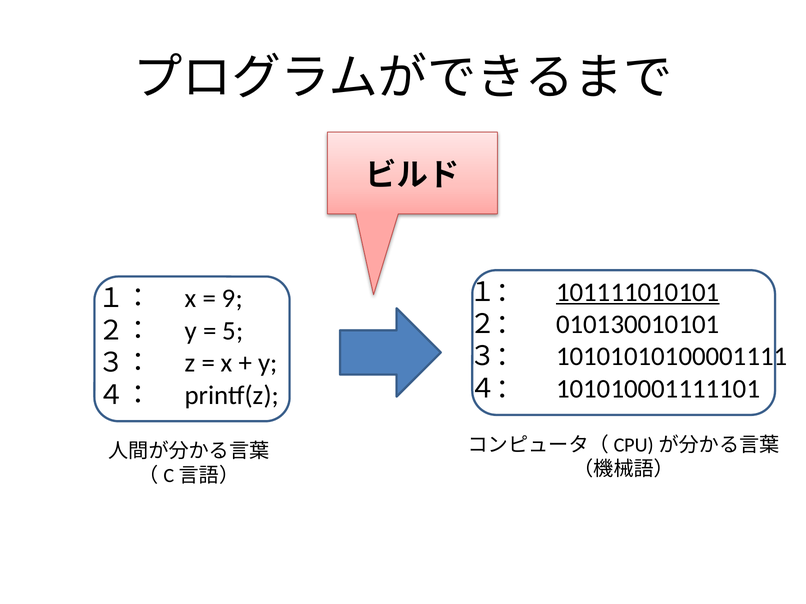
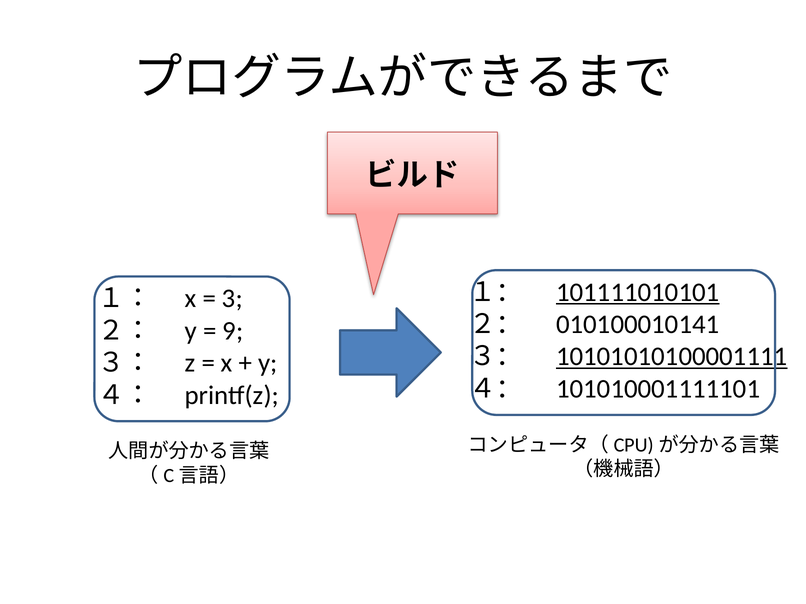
9: 9 -> 3 (232, 299)
010130010101: 010130010101 -> 010100010141 (638, 325)
5: 5 -> 9 (233, 331)
10101010100001111 underline: none -> present (672, 357)
